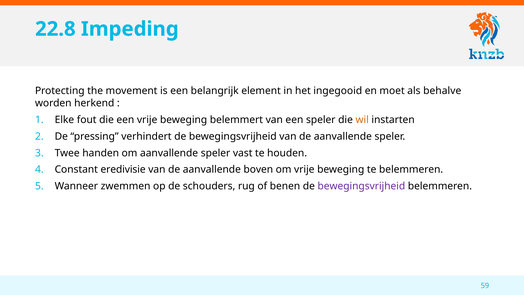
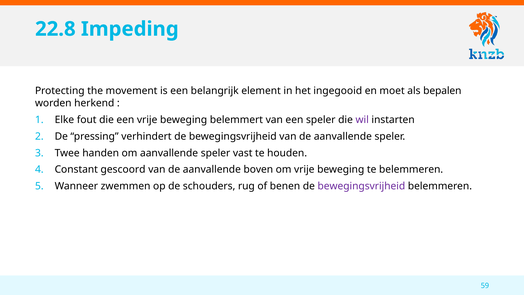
behalve: behalve -> bepalen (442, 91)
wil colour: orange -> purple (362, 120)
eredivisie: eredivisie -> gescoord (123, 169)
